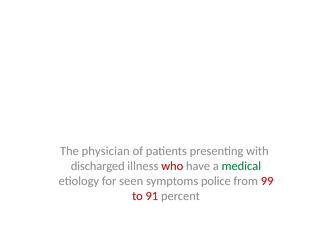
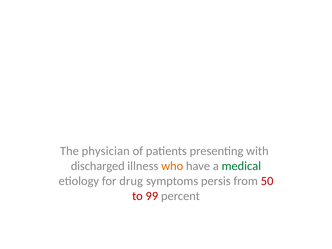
who colour: red -> orange (172, 166)
seen: seen -> drug (131, 181)
police: police -> persis (216, 181)
99: 99 -> 50 (267, 181)
91: 91 -> 99 (152, 196)
